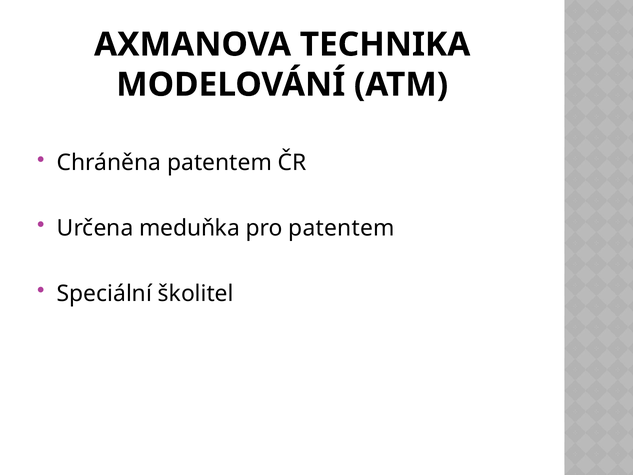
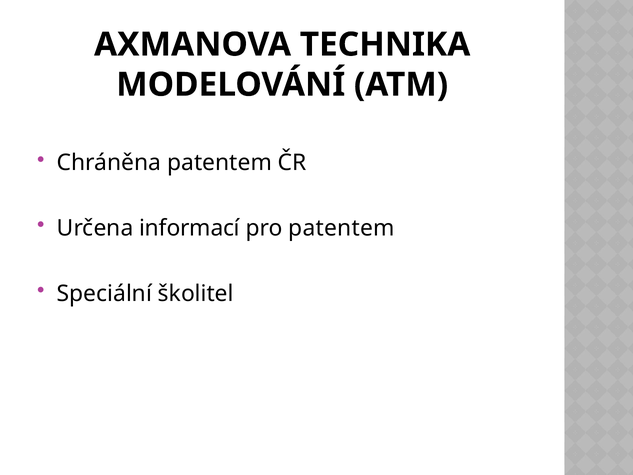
meduňka: meduňka -> informací (190, 228)
